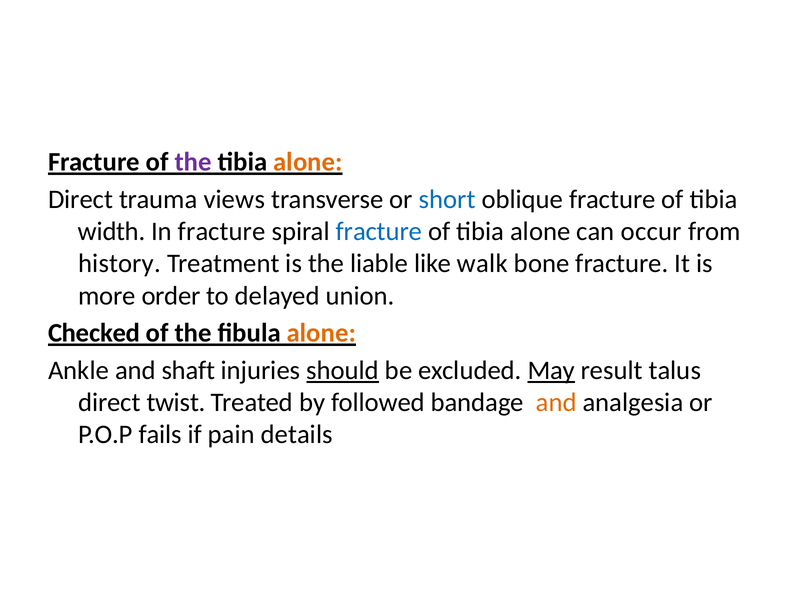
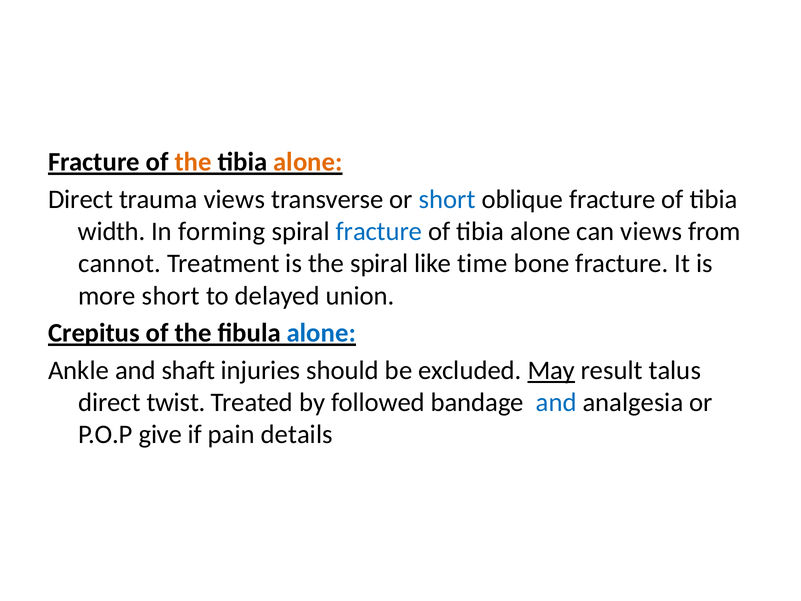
the colour: purple -> orange (193, 162)
In fracture: fracture -> forming (222, 231)
can occur: occur -> views (651, 231)
history: history -> cannot (120, 264)
the liable: liable -> spiral (379, 264)
walk: walk -> time (482, 264)
more order: order -> short (171, 296)
Checked: Checked -> Crepitus (94, 333)
alone colour: orange -> blue (321, 333)
should underline: present -> none (343, 370)
and colour: orange -> blue (556, 402)
fails: fails -> give (160, 434)
